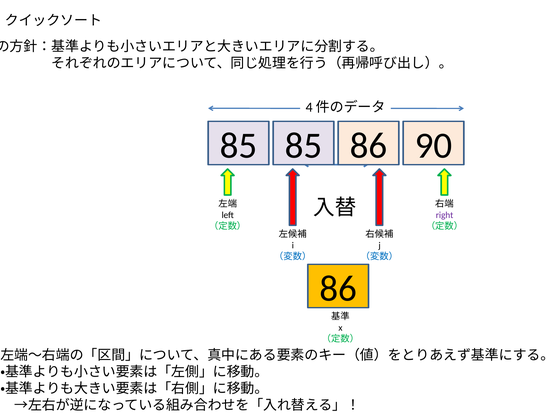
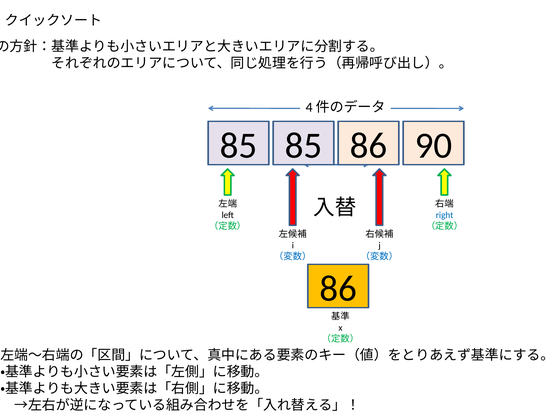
right colour: purple -> blue (445, 215)
